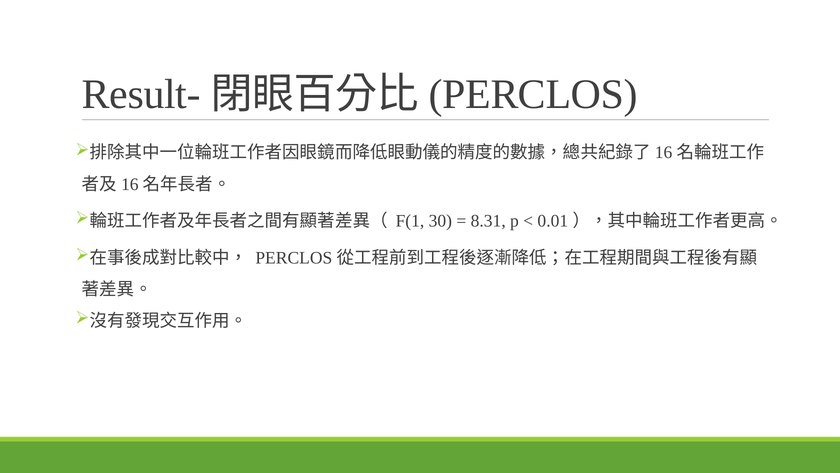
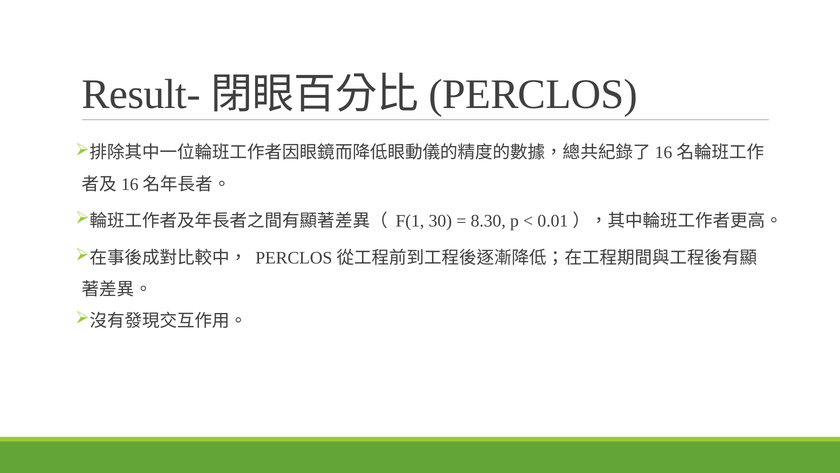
8.31: 8.31 -> 8.30 (488, 221)
